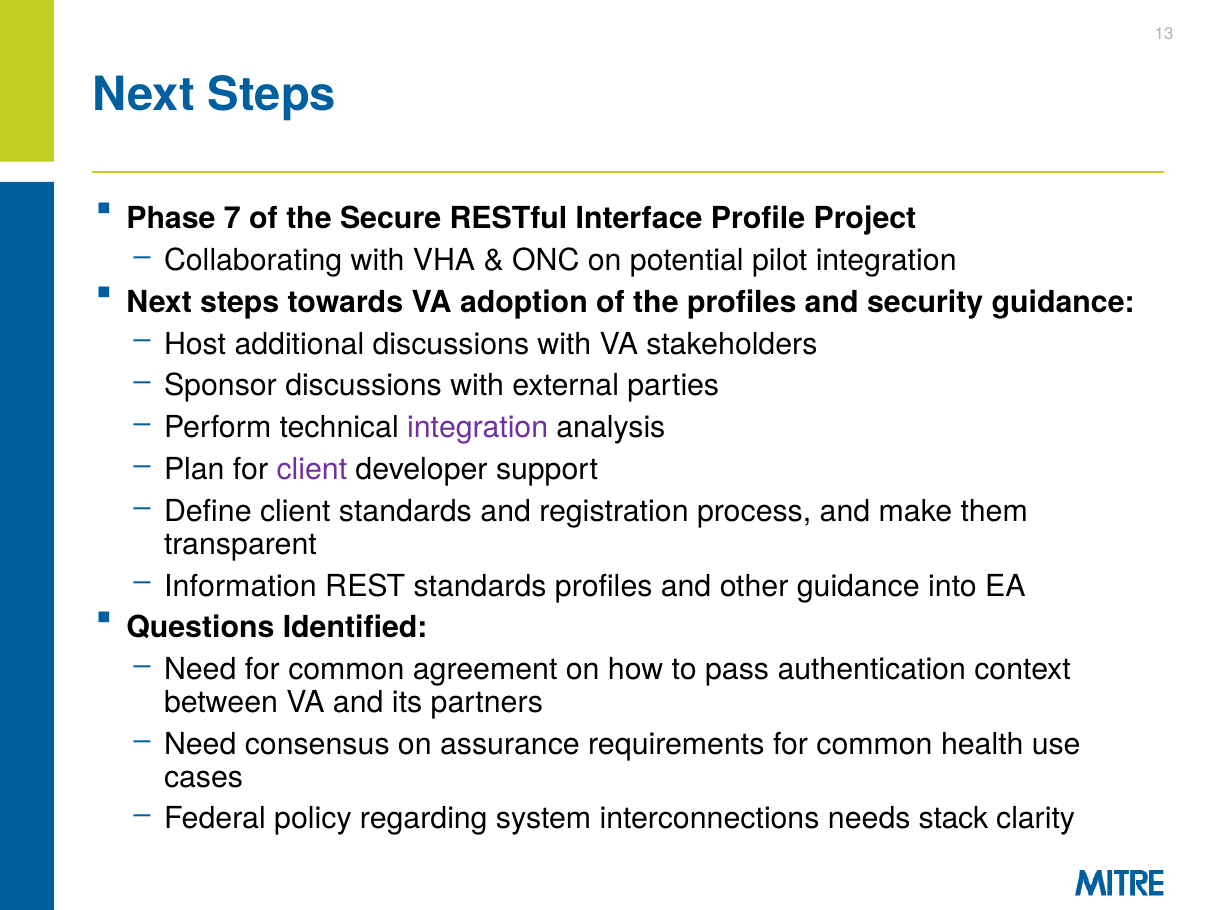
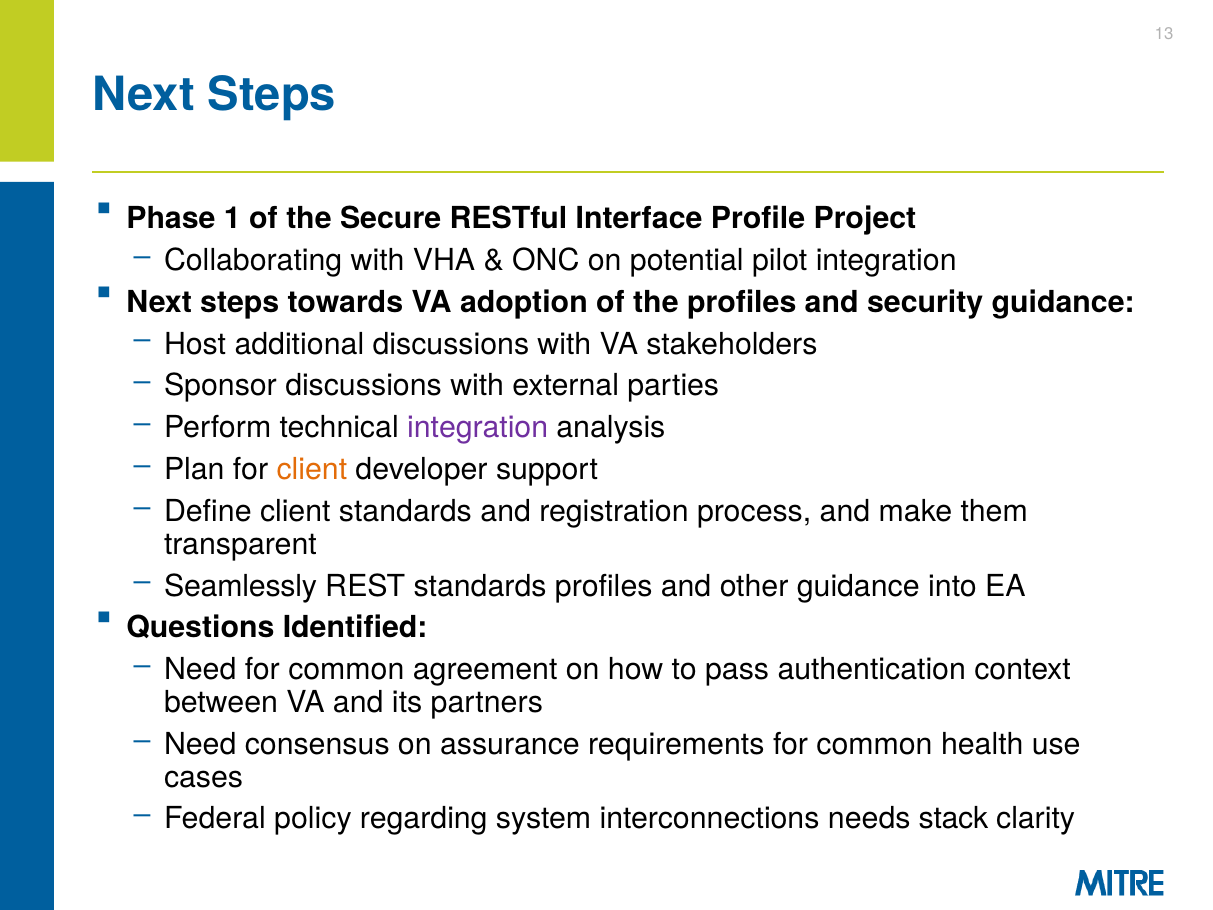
7: 7 -> 1 (232, 218)
client colour: purple -> orange (312, 469)
Information: Information -> Seamlessly (241, 586)
